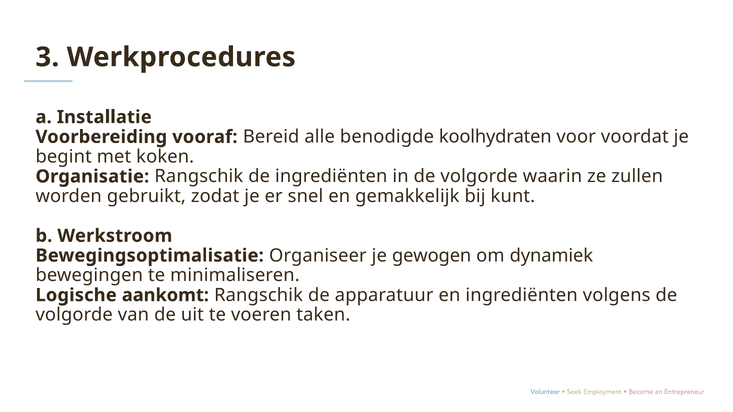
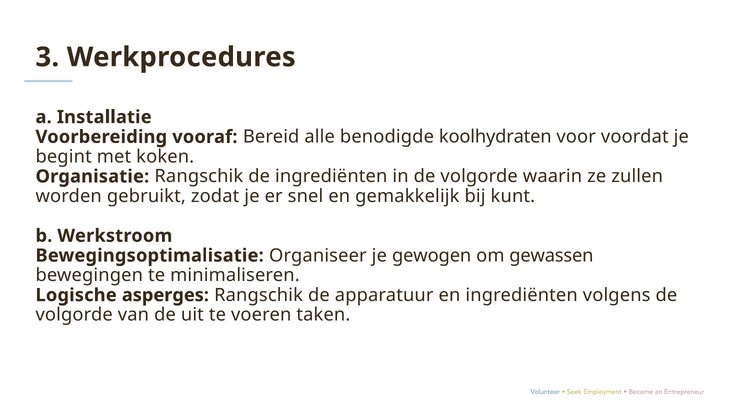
dynamiek: dynamiek -> gewassen (551, 256)
aankomt: aankomt -> asperges (165, 295)
